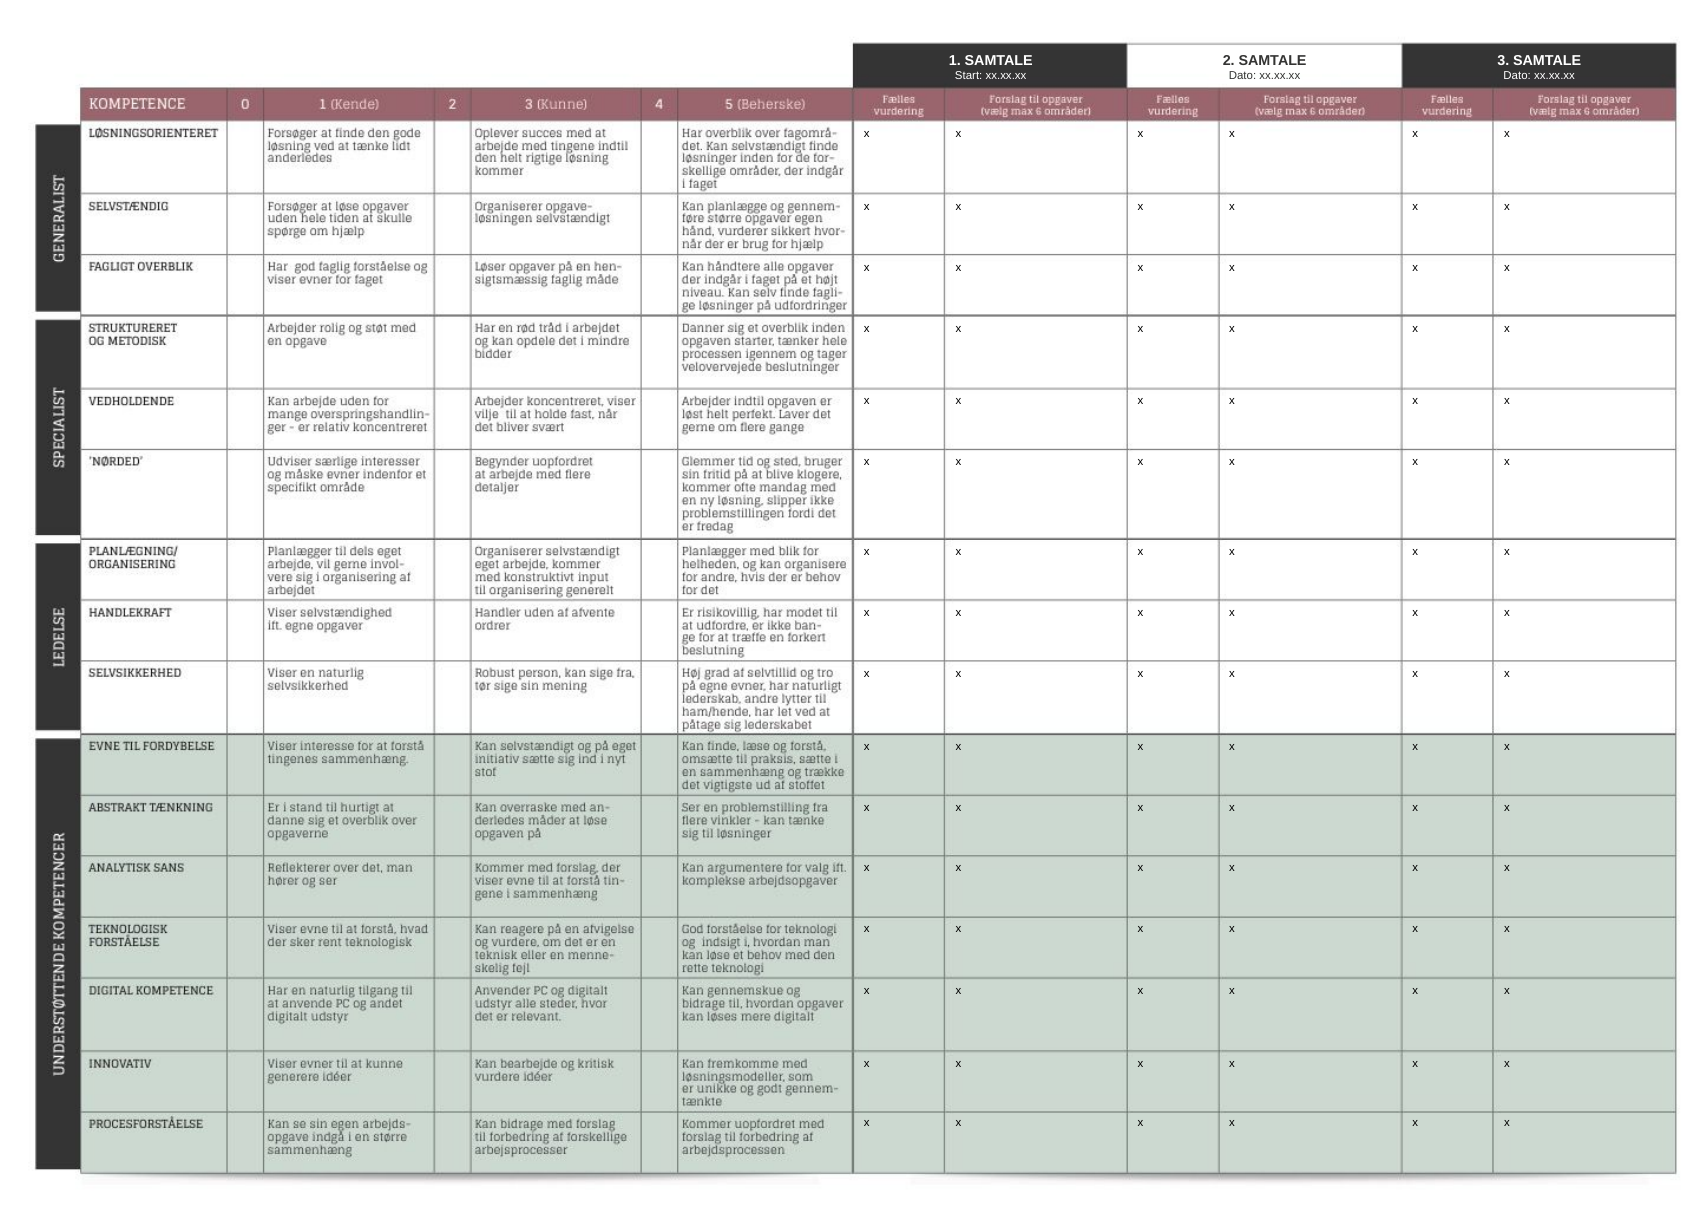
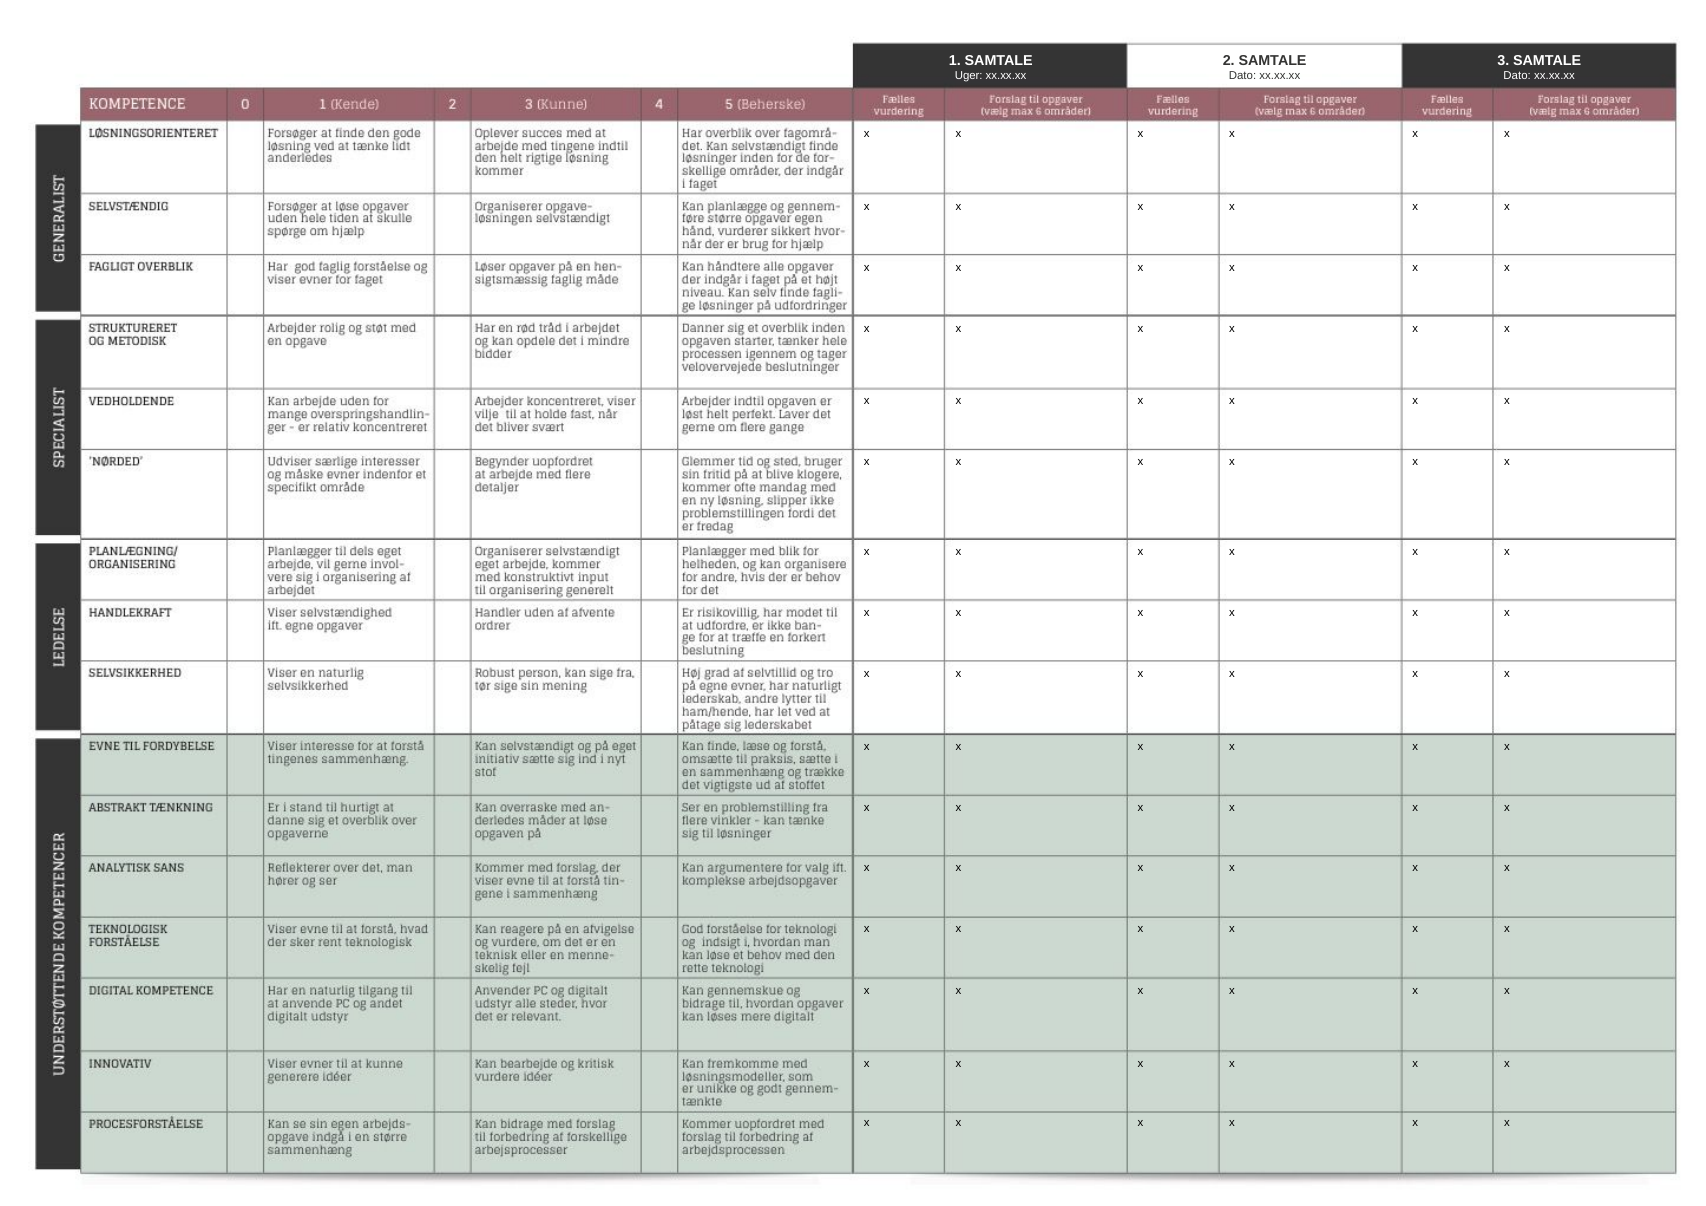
Start: Start -> Uger (969, 76)
